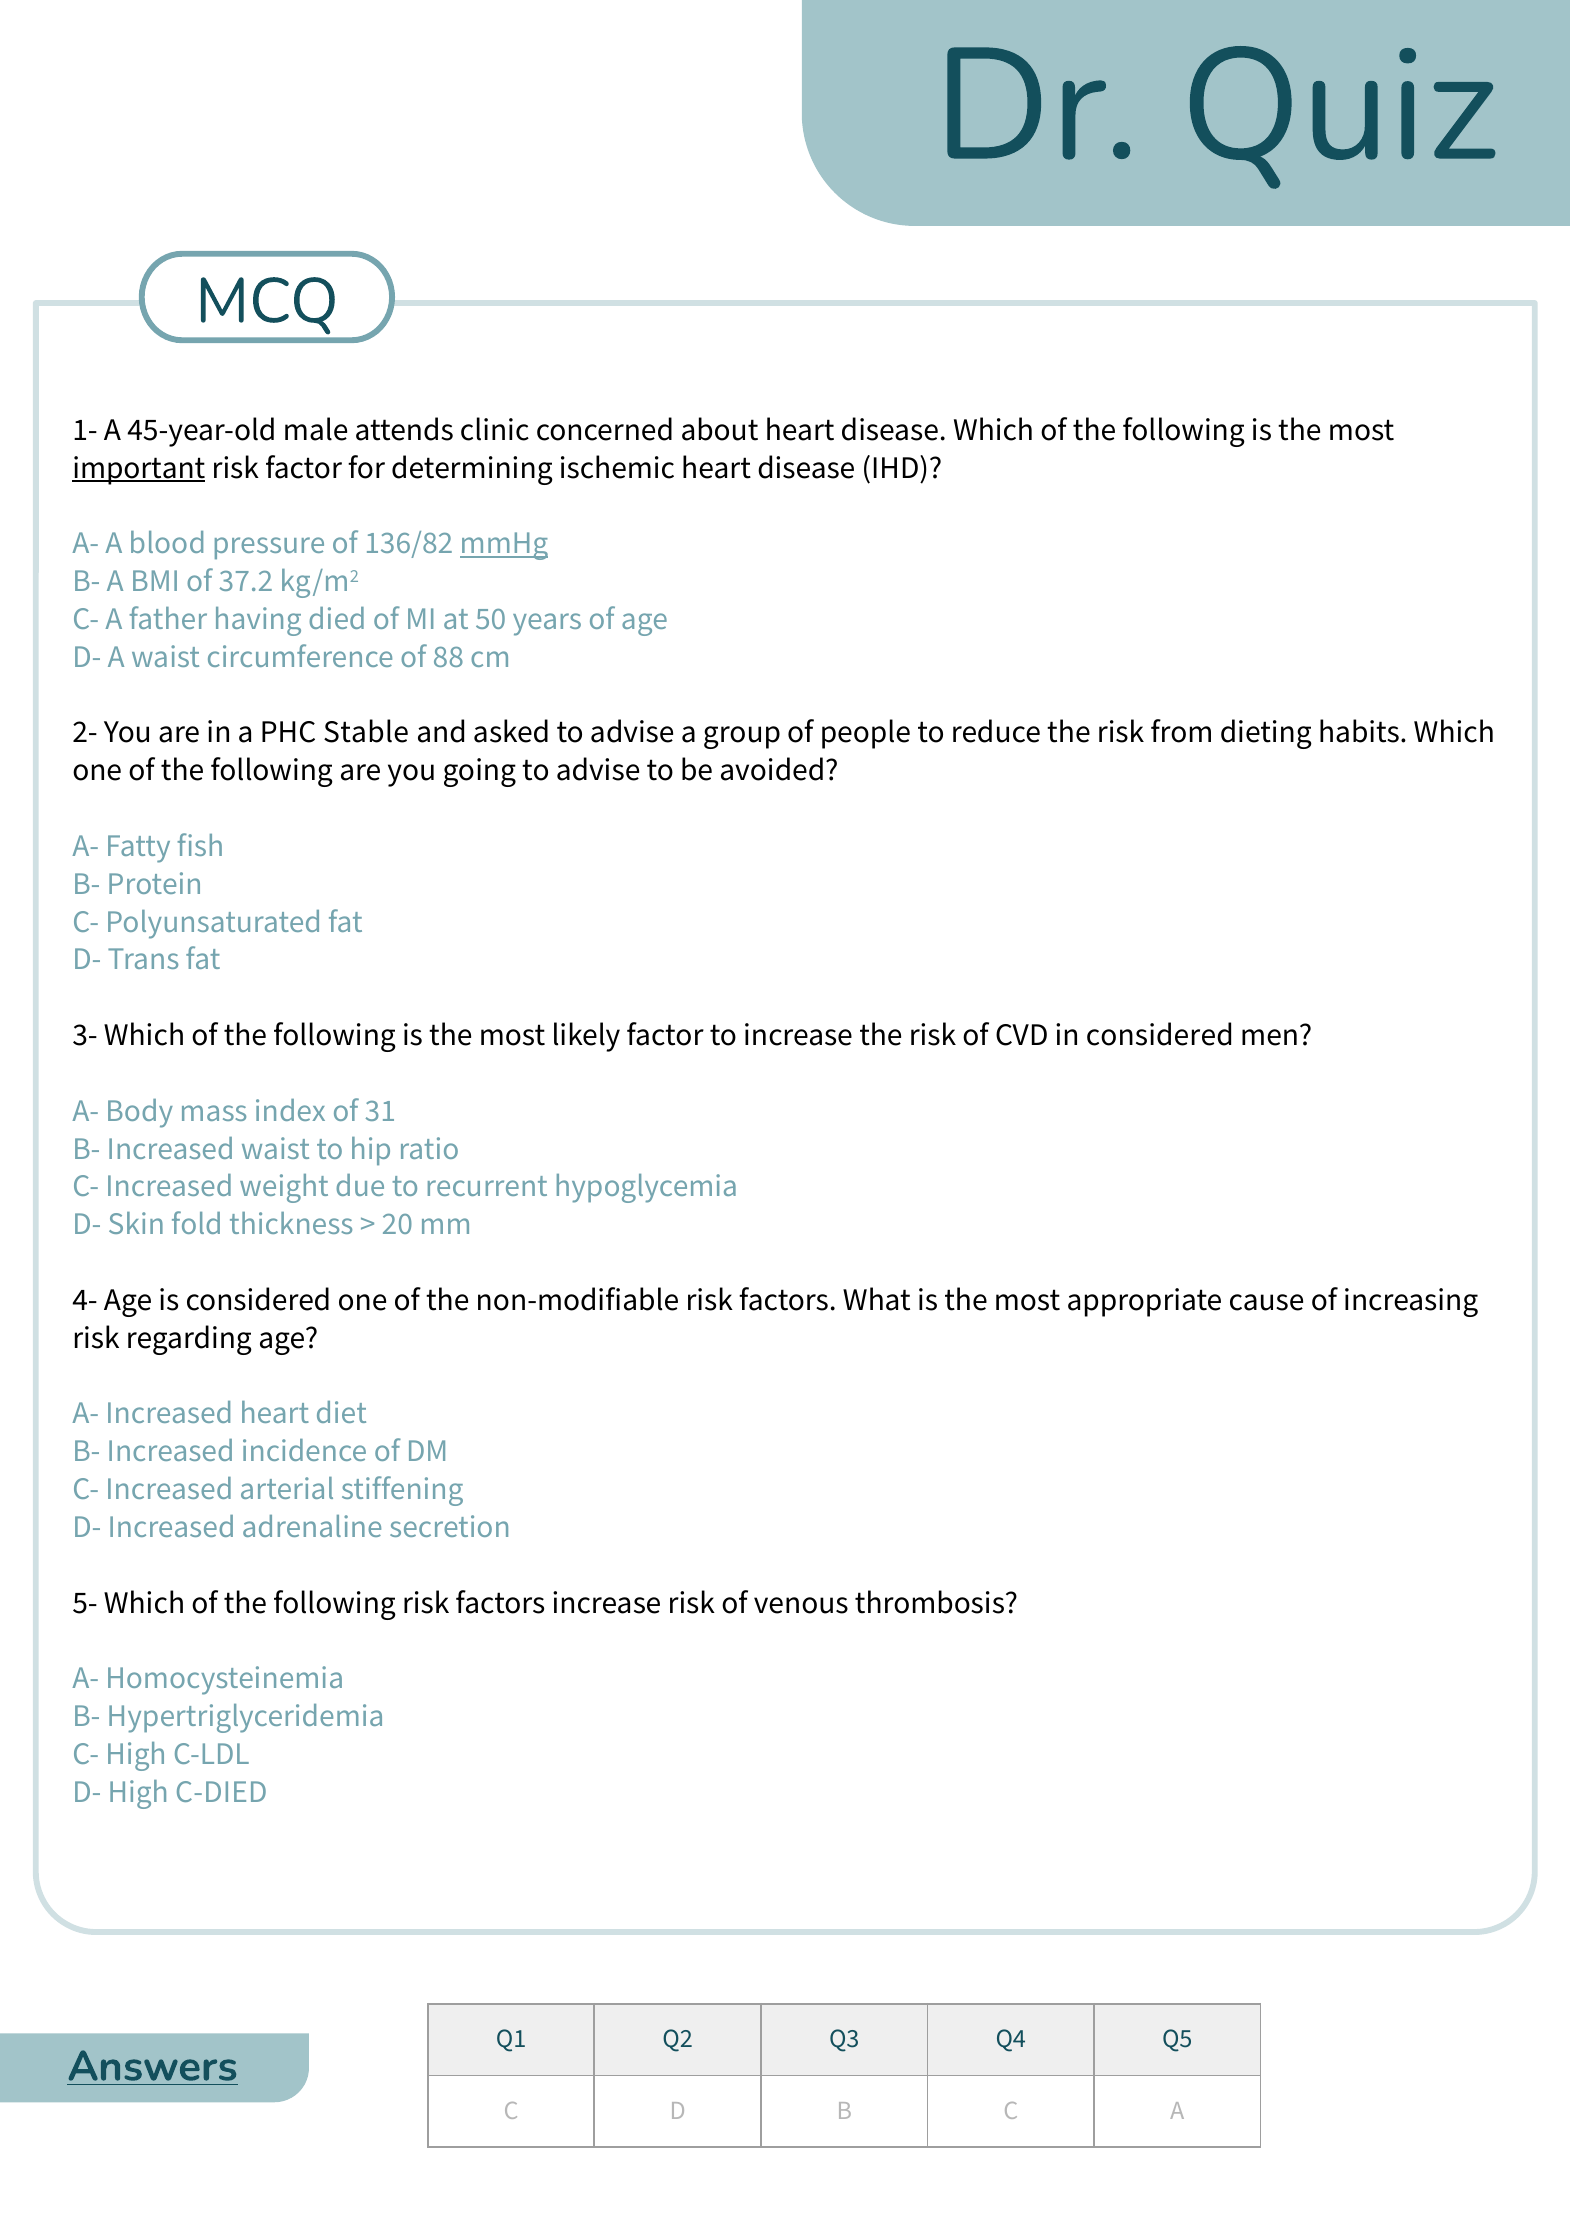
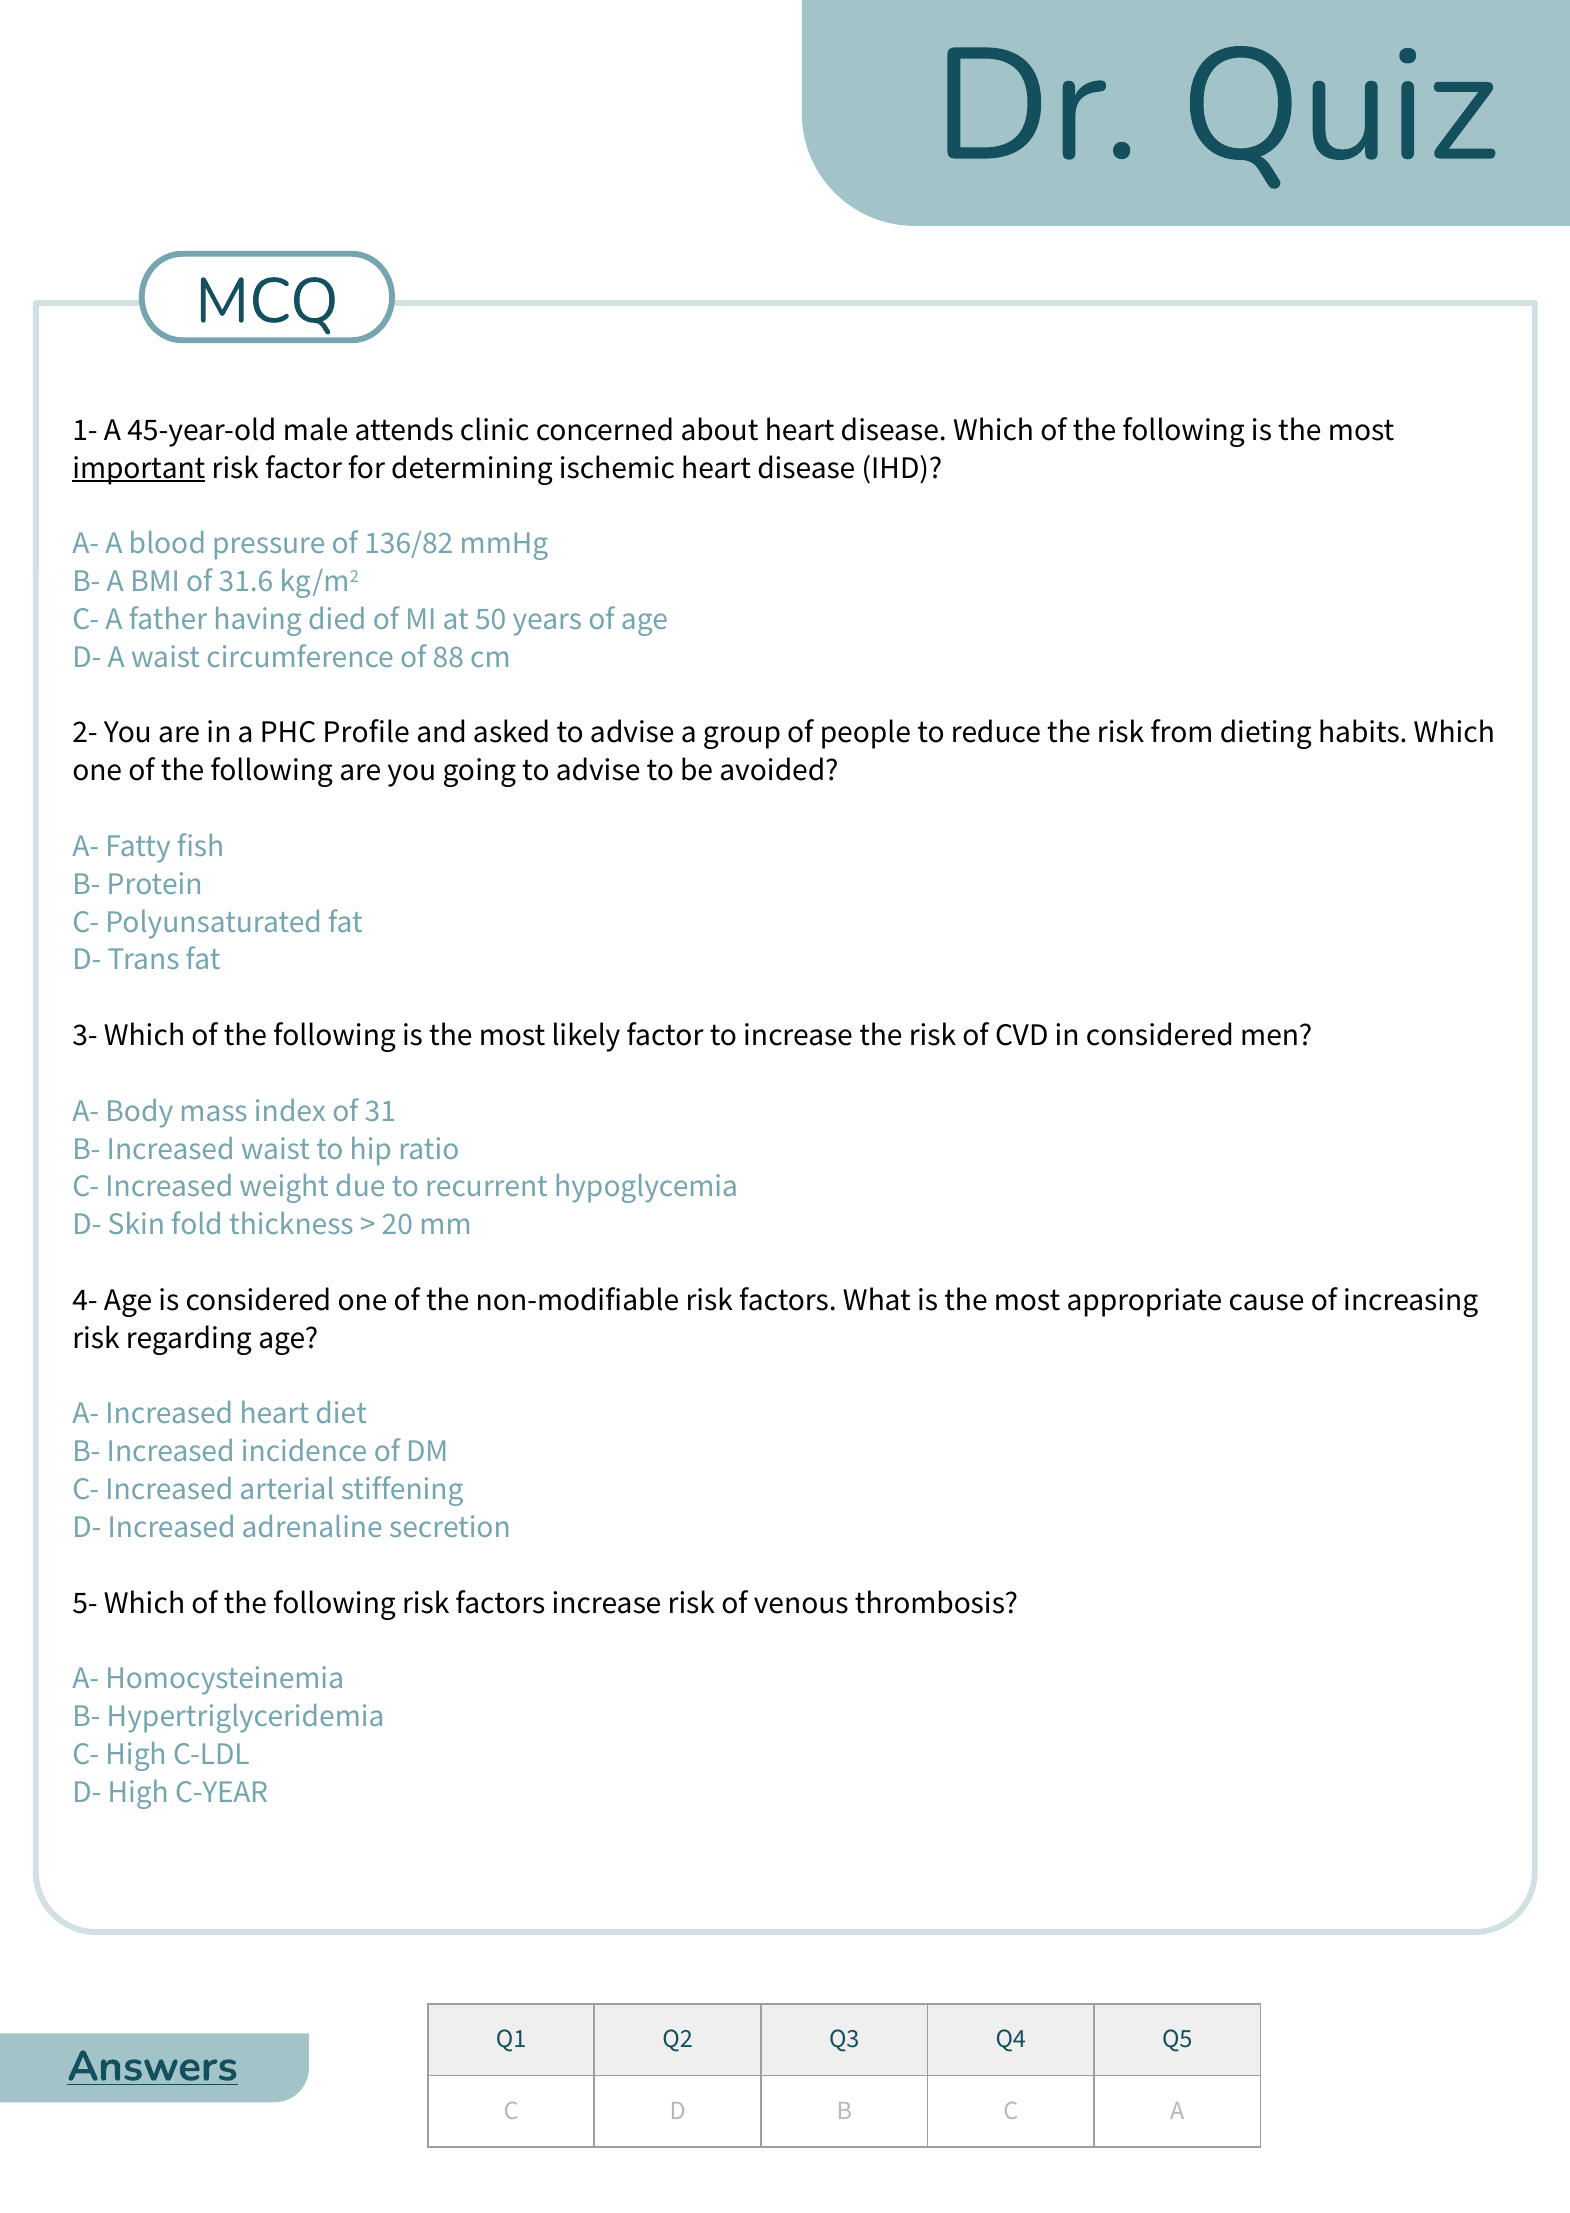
mmHg underline: present -> none (504, 543)
37.2: 37.2 -> 31.6 (246, 581)
Stable: Stable -> Profile (366, 733)
C-DIED: C-DIED -> C-YEAR (222, 1792)
